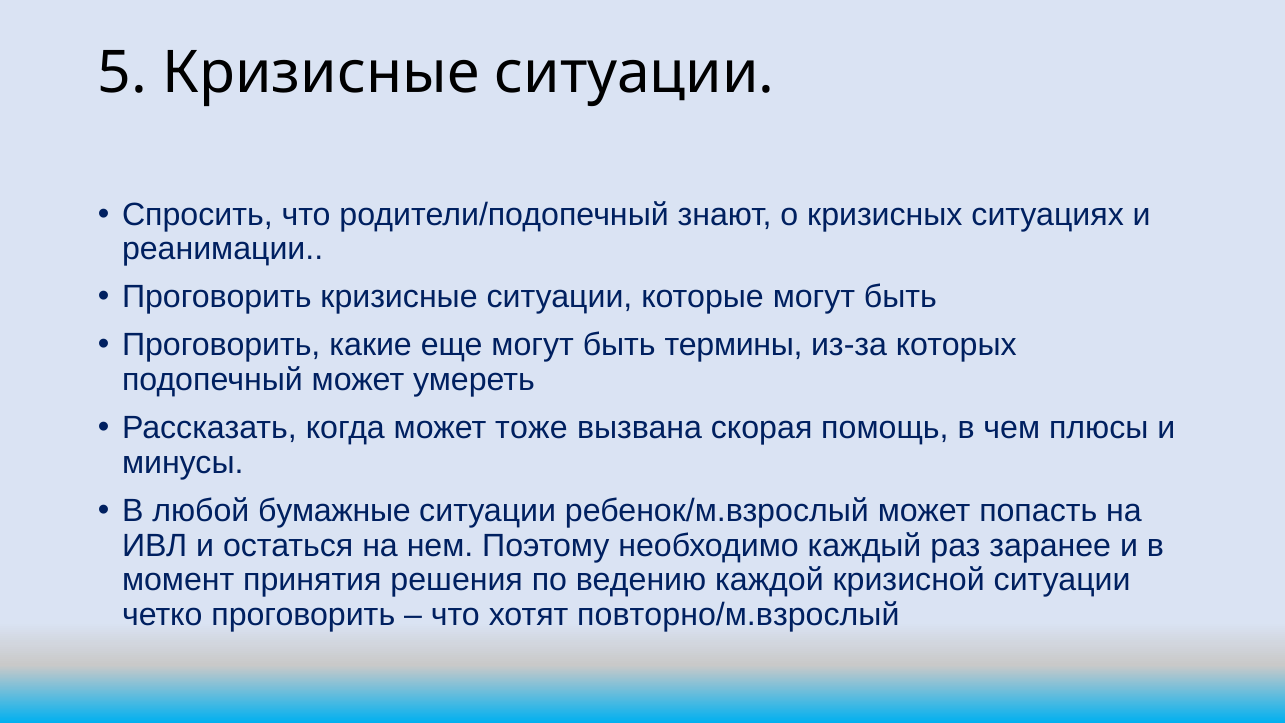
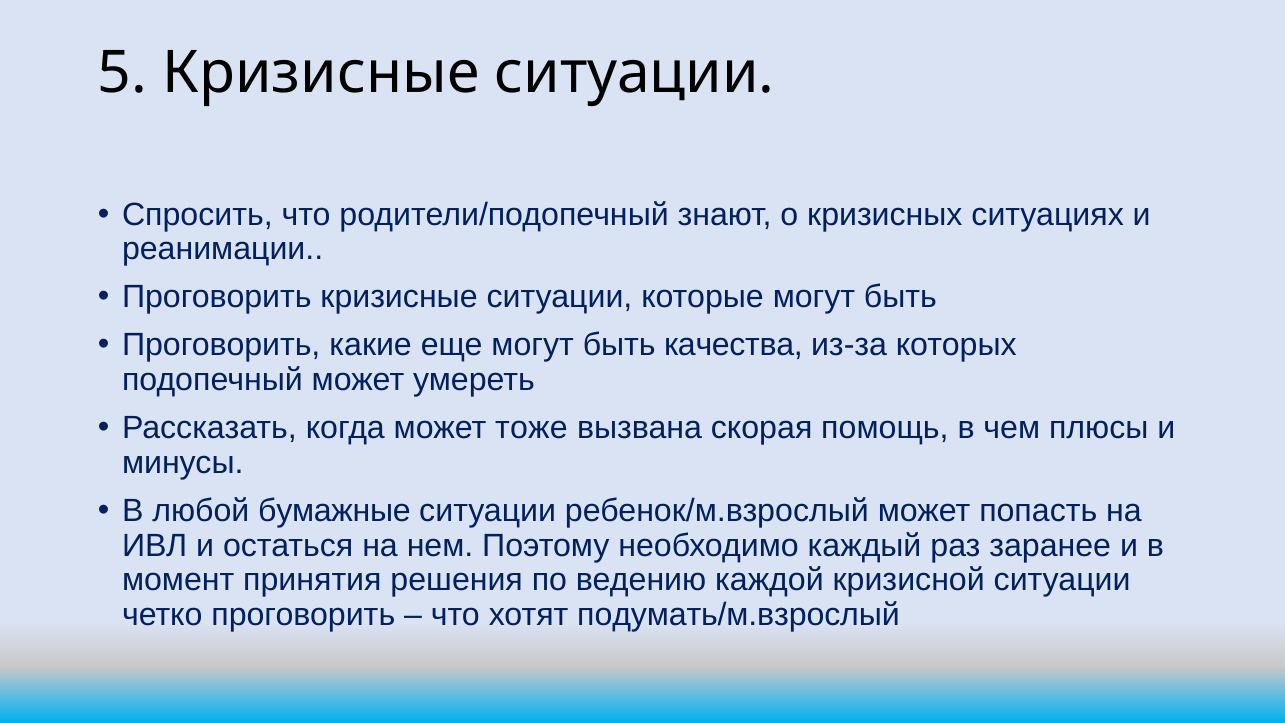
термины: термины -> качества (734, 345)
повторно/м.взрослый: повторно/м.взрослый -> подумать/м.взрослый (738, 615)
